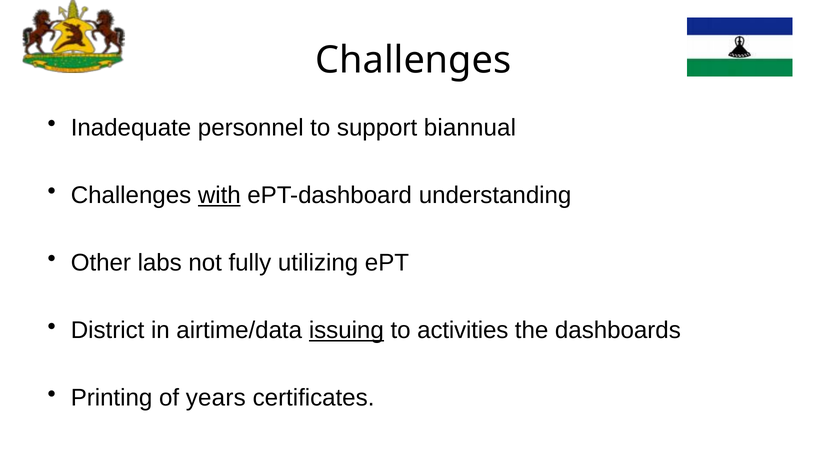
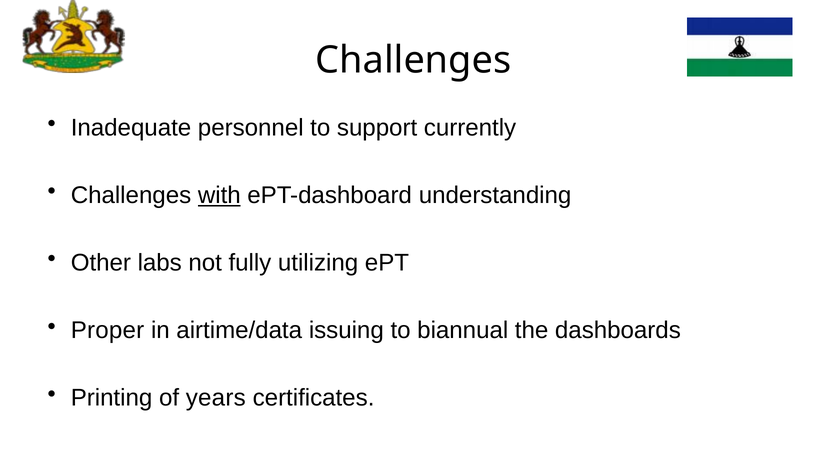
biannual: biannual -> currently (470, 128)
District: District -> Proper (107, 331)
issuing underline: present -> none (346, 331)
activities: activities -> biannual (463, 331)
